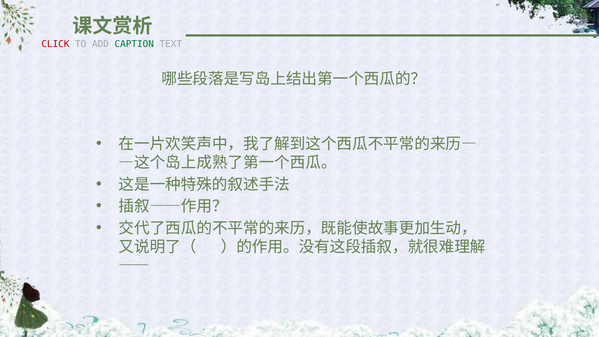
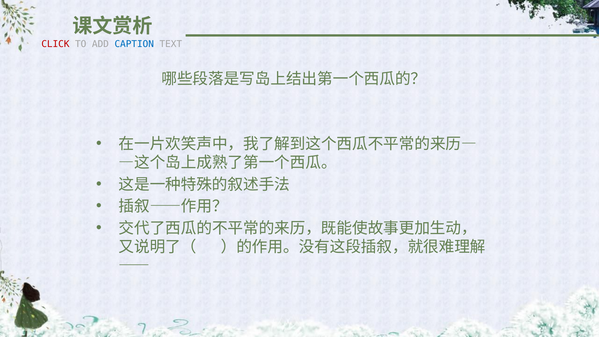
CAPTION colour: green -> blue (134, 44)
